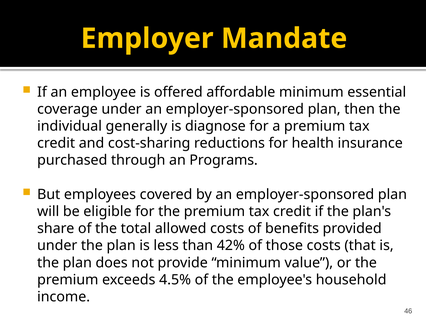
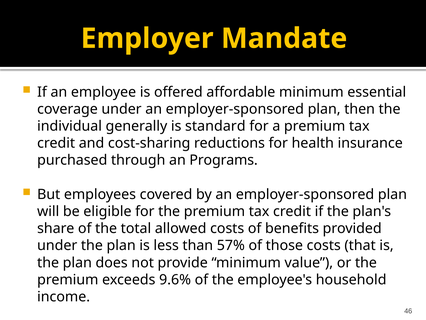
diagnose: diagnose -> standard (215, 126)
42%: 42% -> 57% (231, 245)
4.5%: 4.5% -> 9.6% (175, 279)
